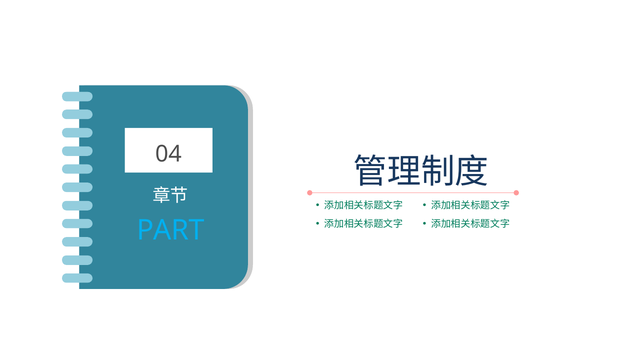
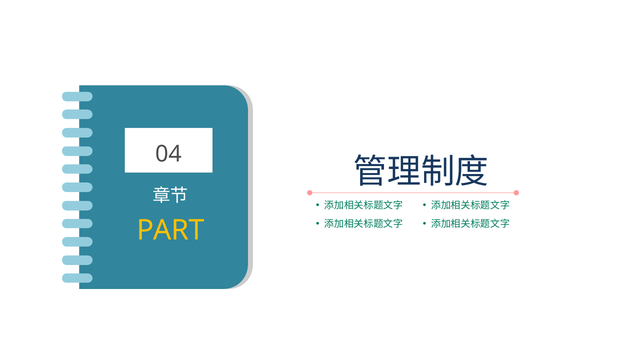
PART colour: light blue -> yellow (171, 230)
